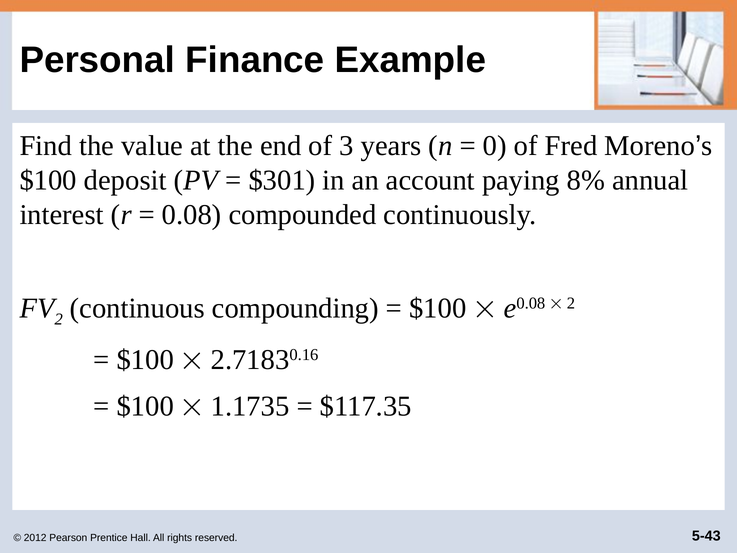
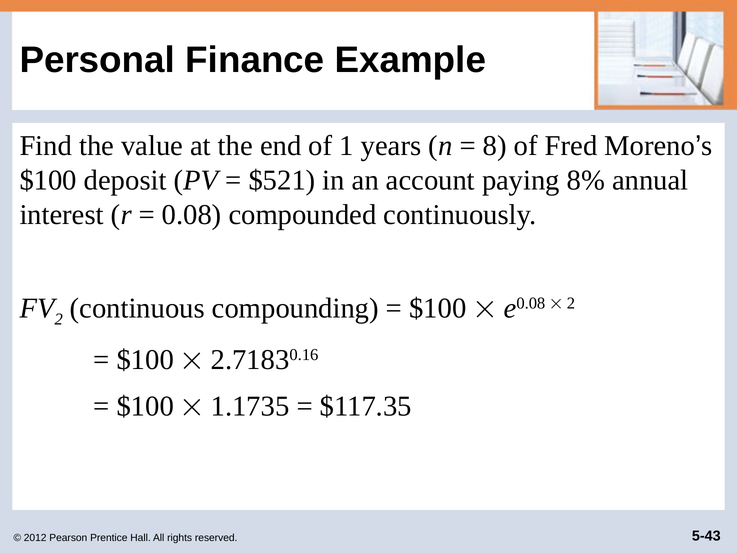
3: 3 -> 1 (347, 146)
0: 0 -> 8 (495, 146)
$301: $301 -> $521 (282, 180)
